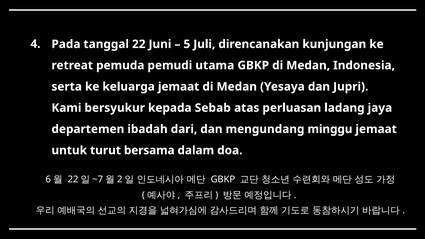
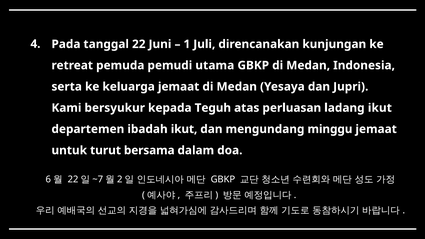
5: 5 -> 1 (187, 44)
Sebab: Sebab -> Teguh (213, 108)
ladang jaya: jaya -> ikut (380, 108)
ibadah dari: dari -> ikut (184, 129)
